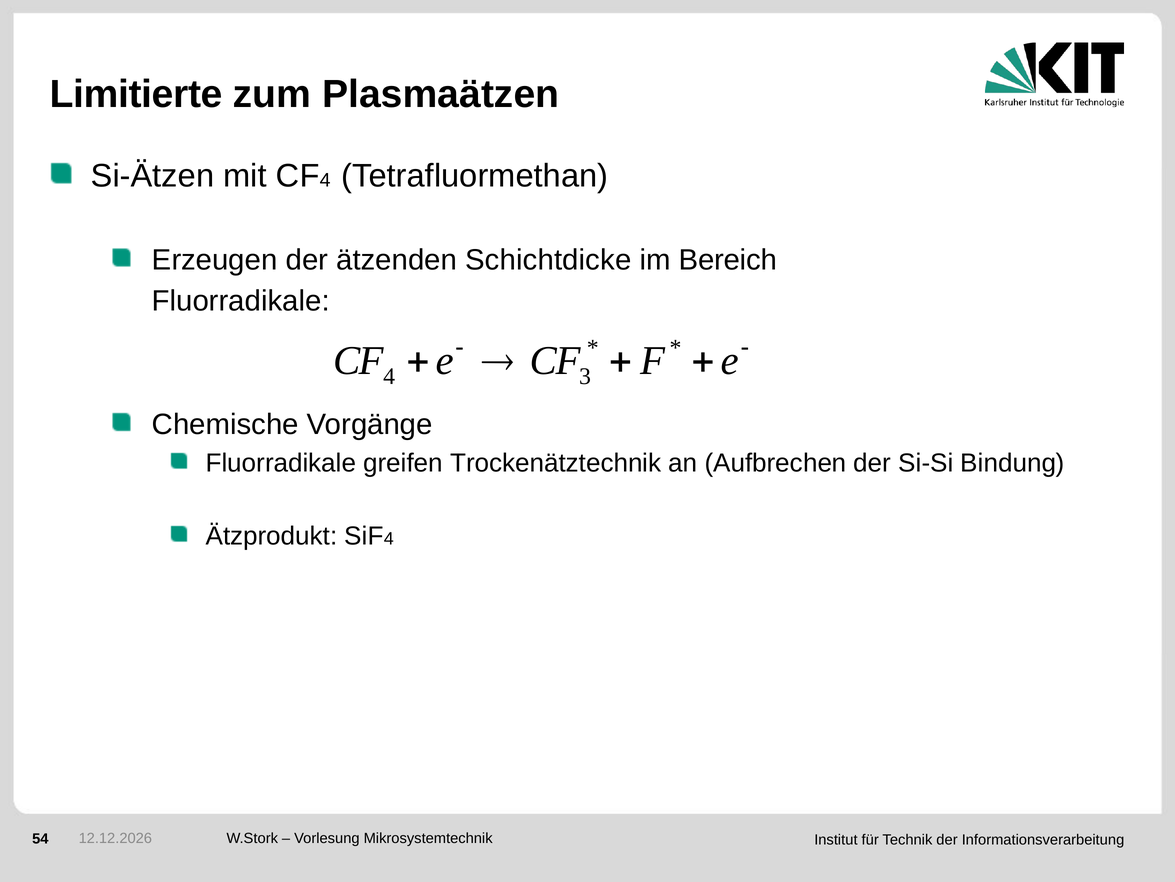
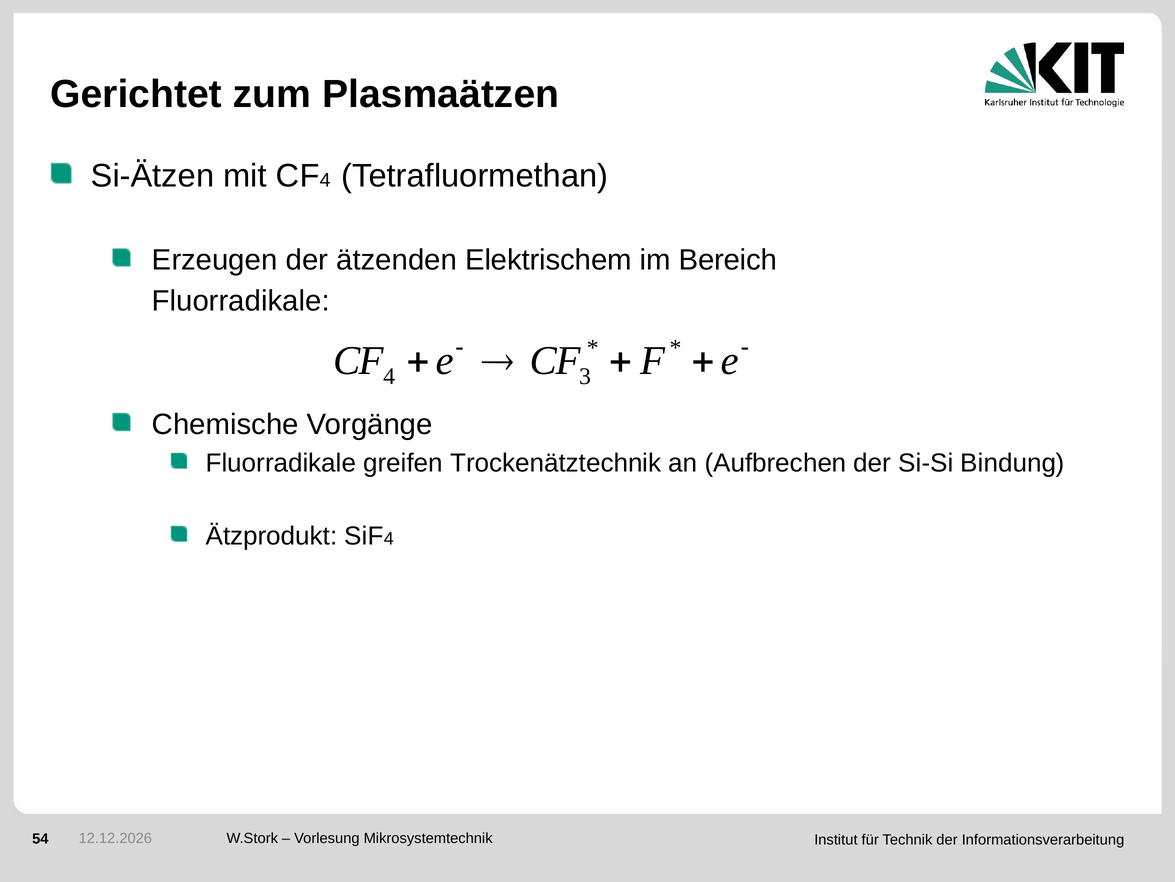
Limitierte: Limitierte -> Gerichtet (136, 94)
Schichtdicke: Schichtdicke -> Elektrischem (548, 260)
